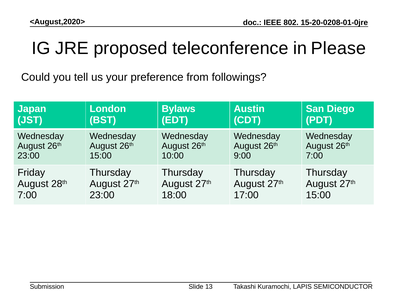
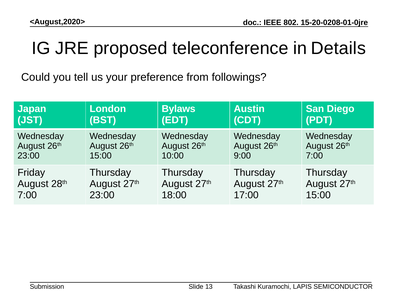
Please: Please -> Details (338, 48)
